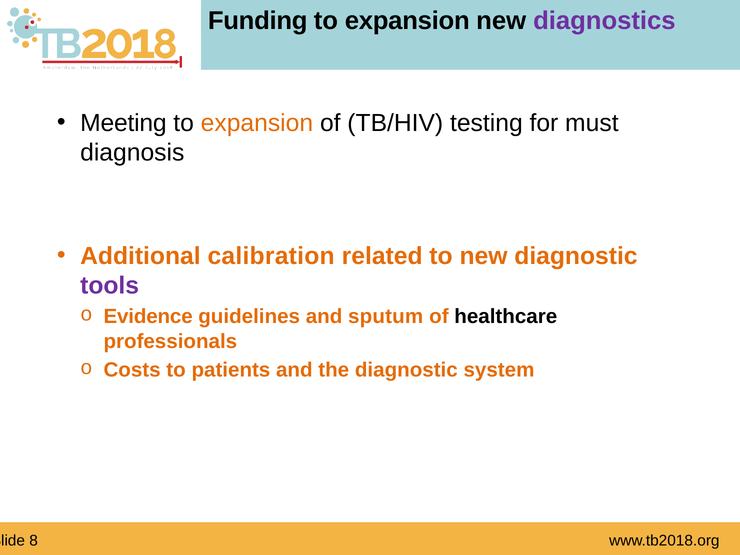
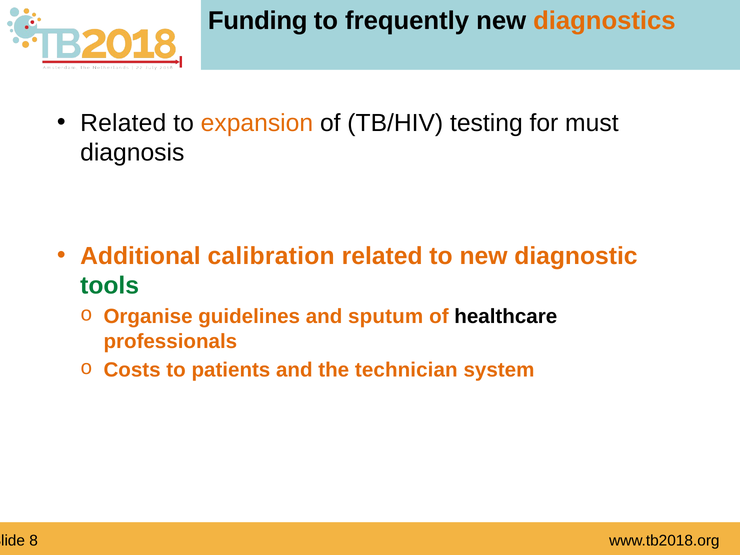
expansion: expansion -> frequently (407, 21)
diagnostics colour: purple -> orange (604, 21)
Meeting: Meeting -> Related (123, 123)
tools colour: purple -> green (110, 286)
Evidence: Evidence -> Organise (148, 317)
the diagnostic: diagnostic -> technician (406, 370)
